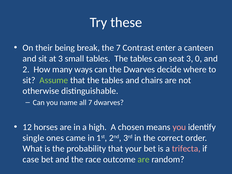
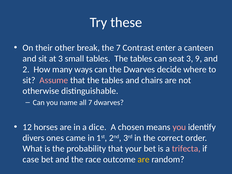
being: being -> other (65, 48)
0: 0 -> 9 (199, 59)
Assume colour: light green -> pink (54, 80)
high: high -> dice (98, 127)
single: single -> divers (34, 138)
are colour: light green -> yellow (144, 159)
